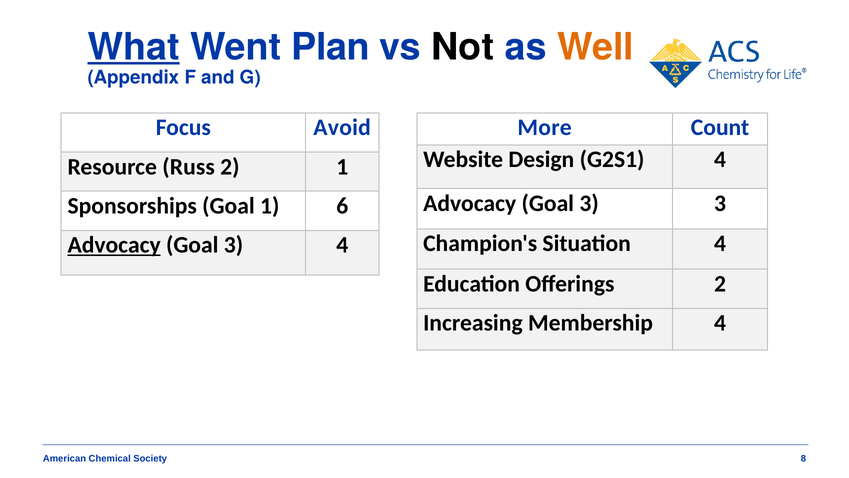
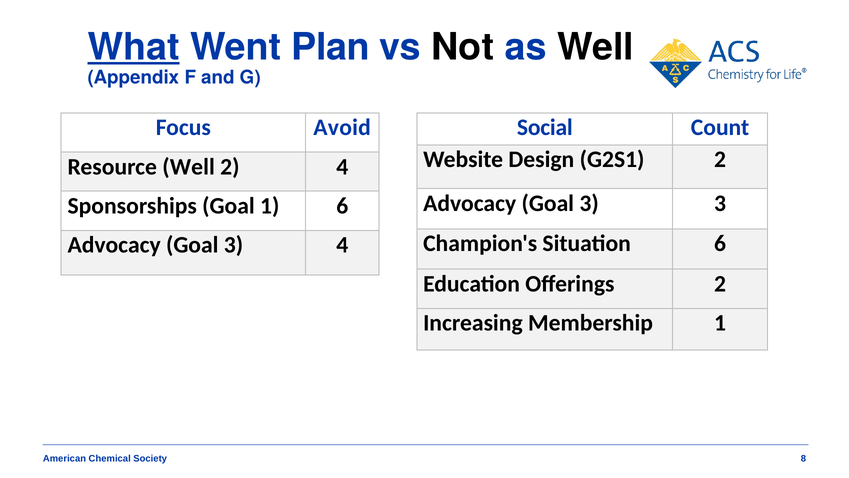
Well colour: orange -> black (595, 47)
More: More -> Social (545, 128)
G2S1 4: 4 -> 2 (720, 159)
Resource Russ: Russ -> Well (189, 167)
2 1: 1 -> 4 (342, 167)
Situation 4: 4 -> 6 (720, 243)
Advocacy underline: present -> none (114, 245)
Membership 4: 4 -> 1 (720, 323)
